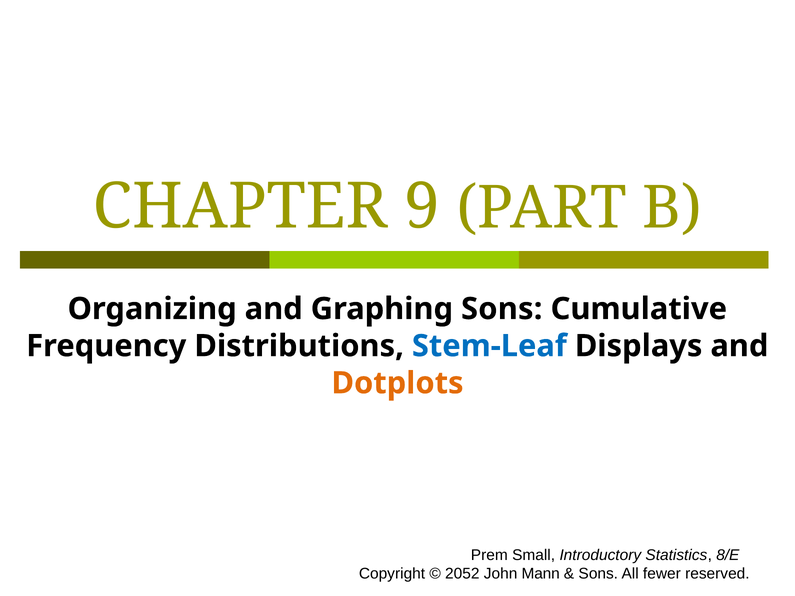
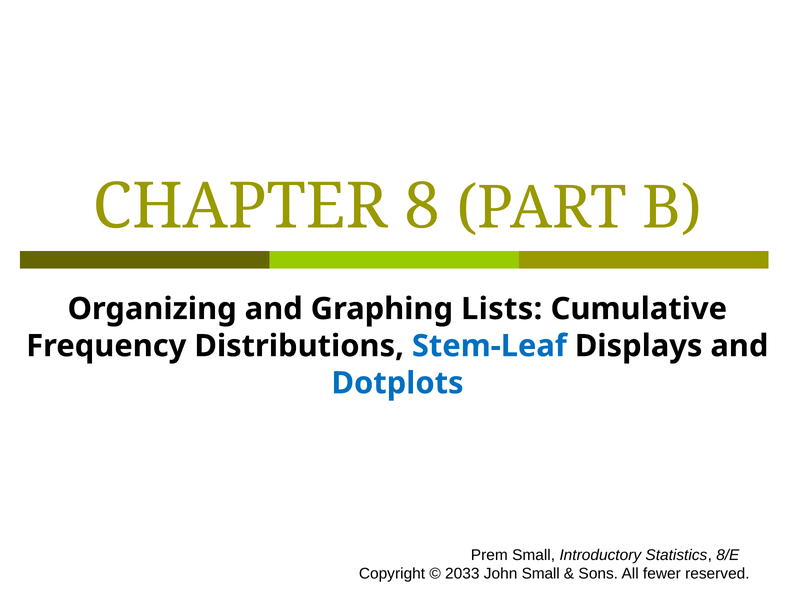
9: 9 -> 8 (422, 207)
Graphing Sons: Sons -> Lists (502, 309)
Dotplots colour: orange -> blue (397, 383)
2052: 2052 -> 2033 (462, 574)
John Mann: Mann -> Small (541, 574)
